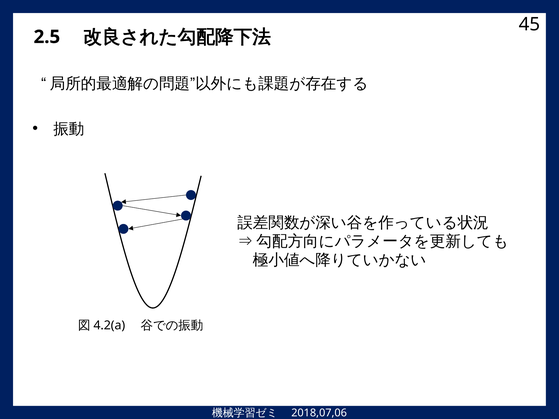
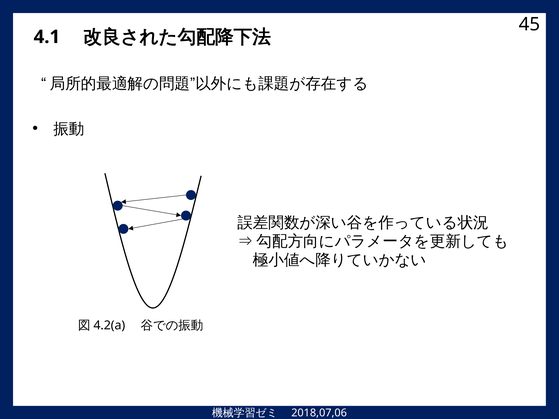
2.5: 2.5 -> 4.1 (47, 37)
